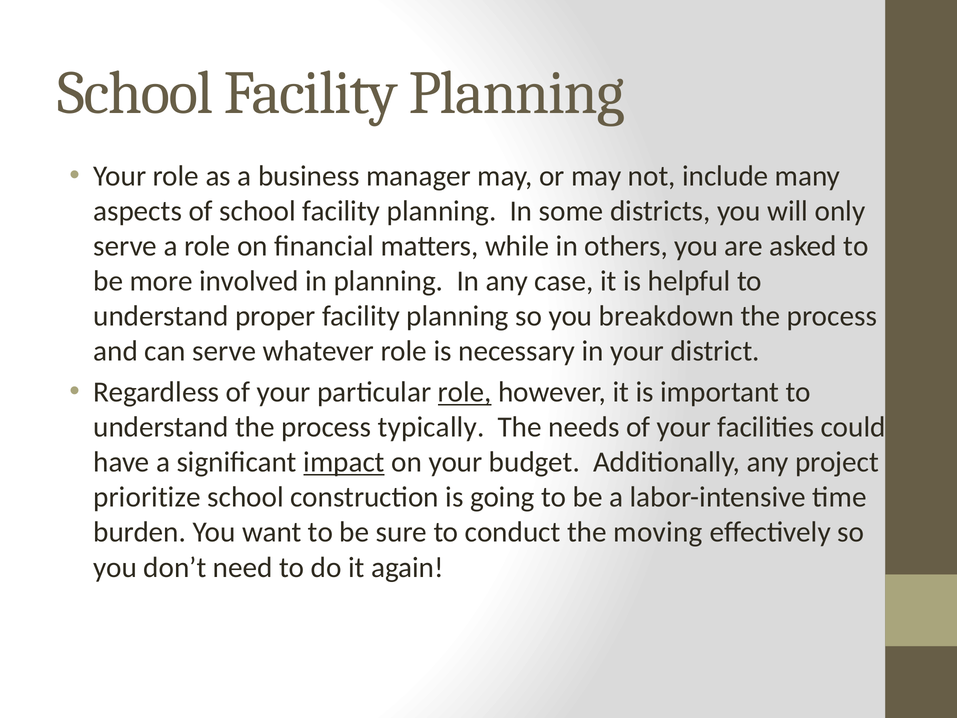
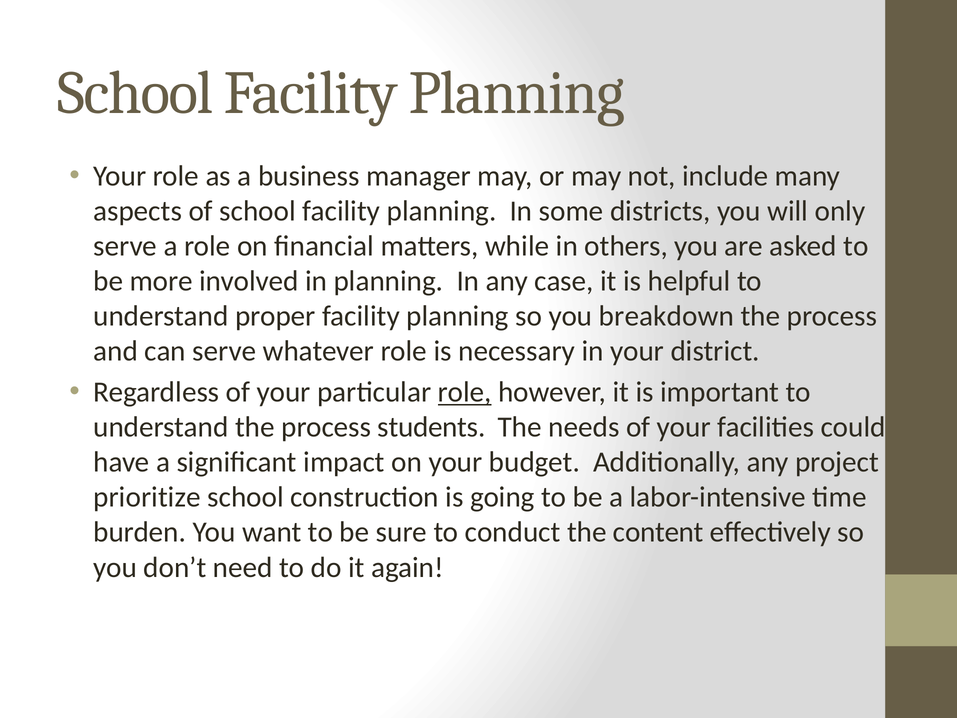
typically: typically -> students (431, 427)
impact underline: present -> none (344, 462)
moving: moving -> content (658, 532)
